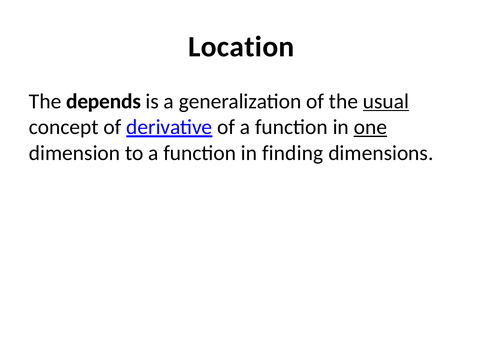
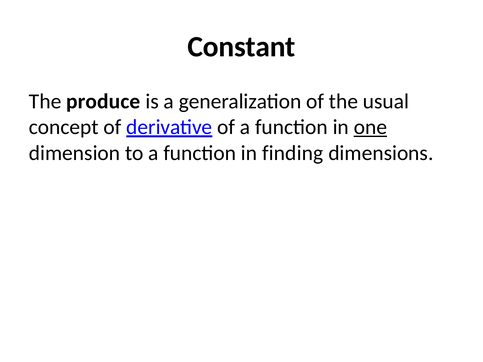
Location: Location -> Constant (242, 47)
depends: depends -> produce (103, 101)
usual underline: present -> none (386, 101)
